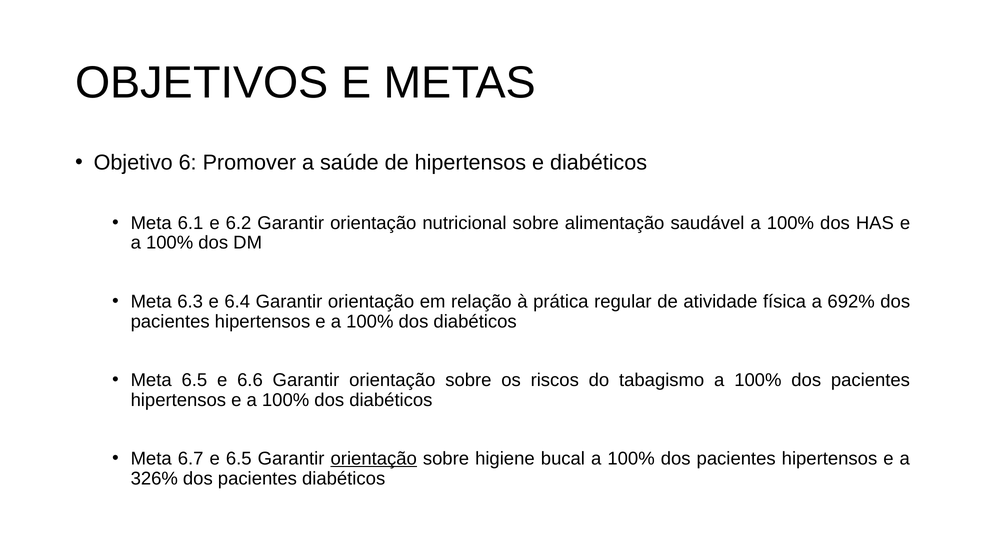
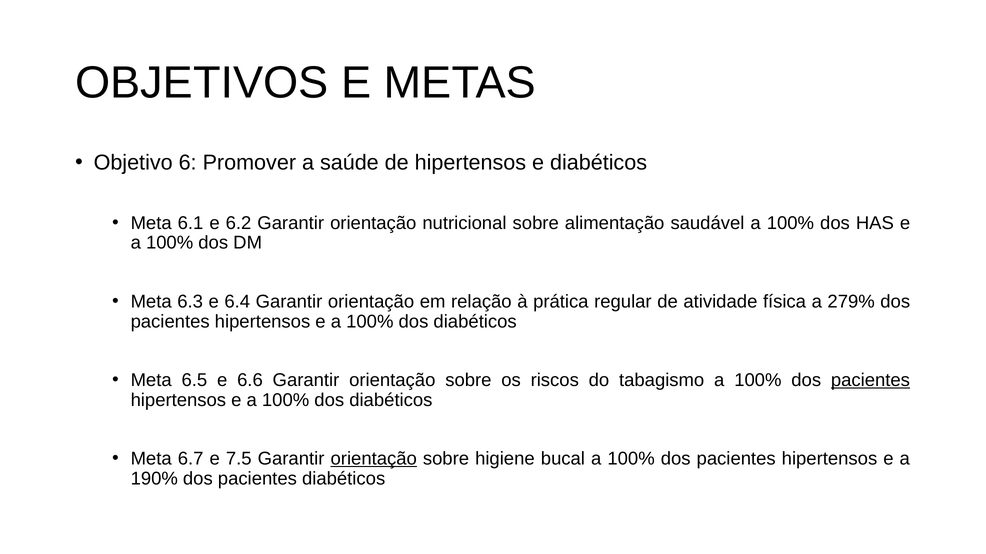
692%: 692% -> 279% (851, 302)
pacientes underline: none -> present (870, 380)
e 6.5: 6.5 -> 7.5 (239, 459)
326%: 326% -> 190% (154, 479)
